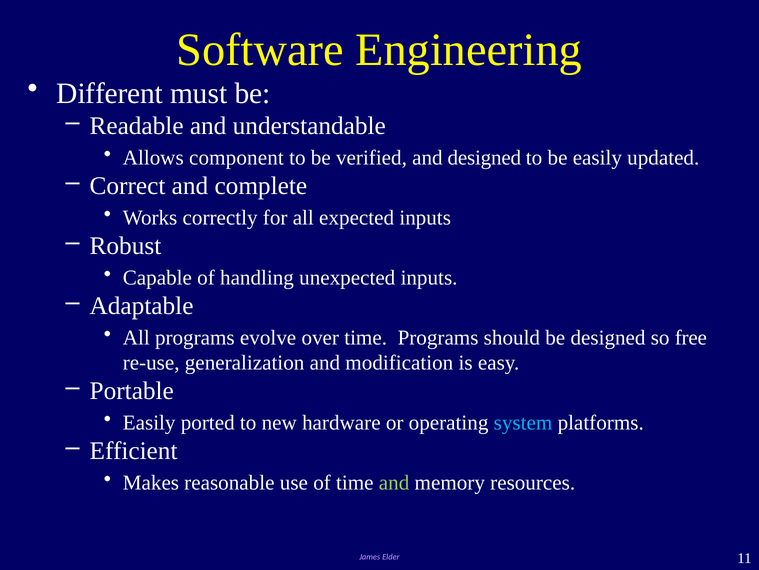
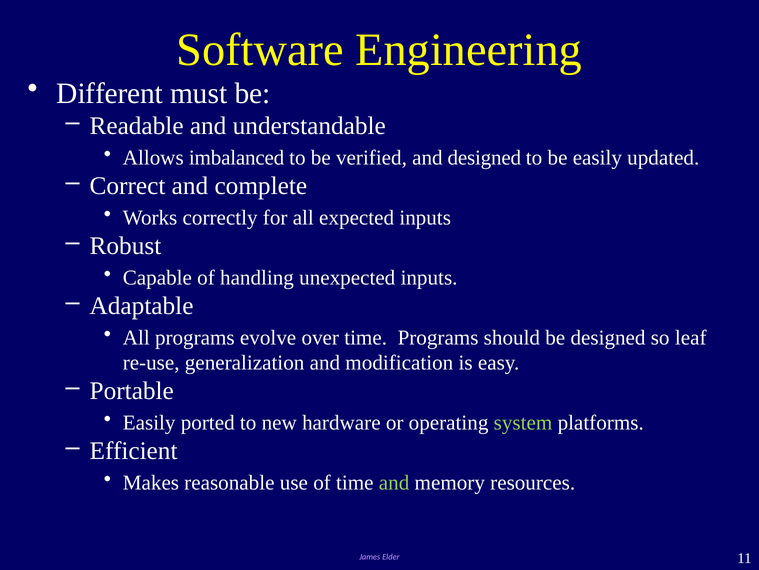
component: component -> imbalanced (237, 158)
free: free -> leaf (691, 337)
system colour: light blue -> light green (523, 422)
